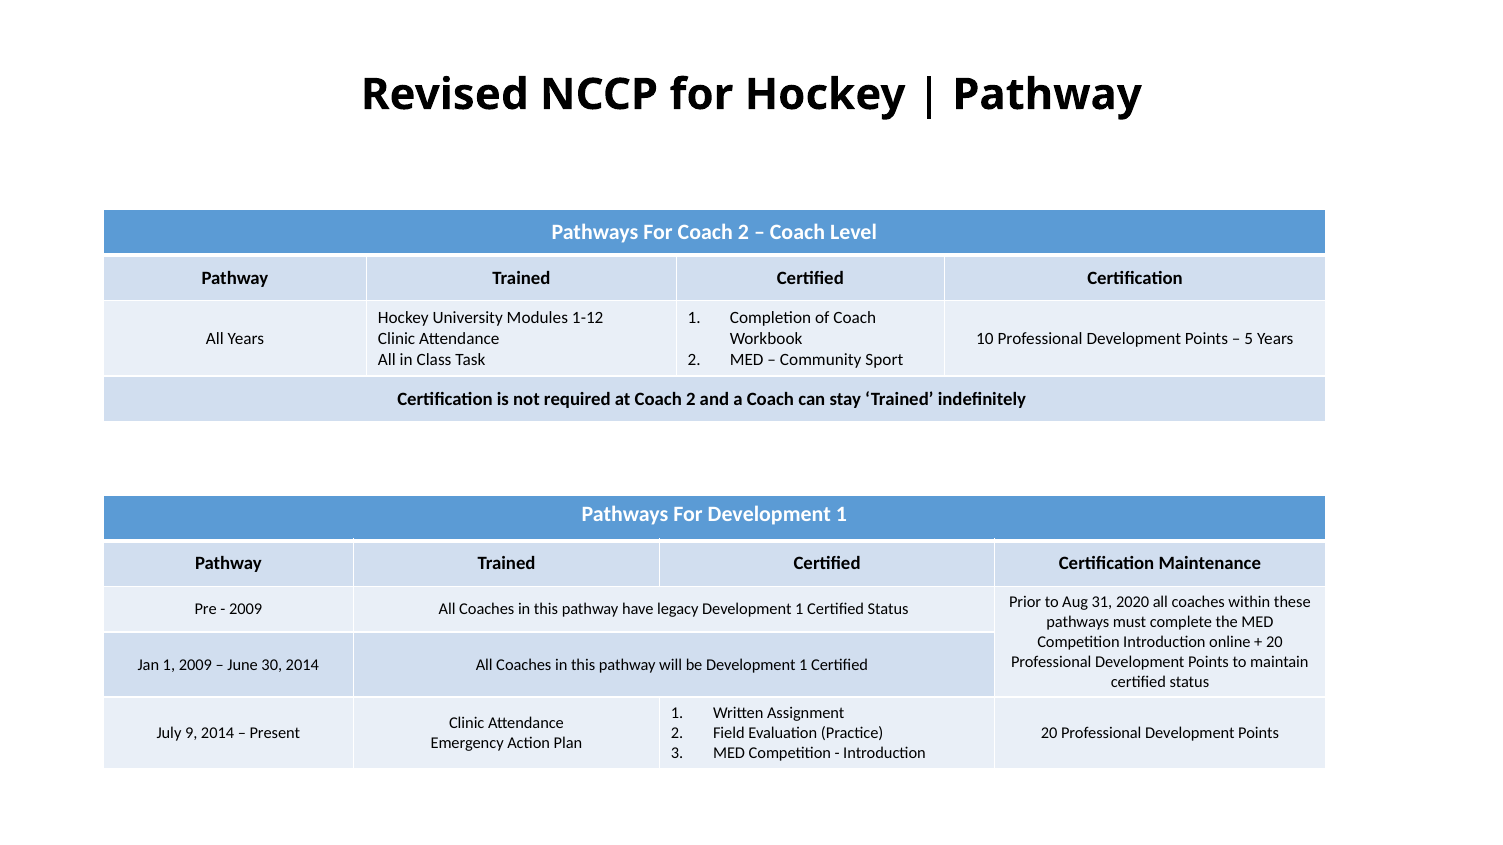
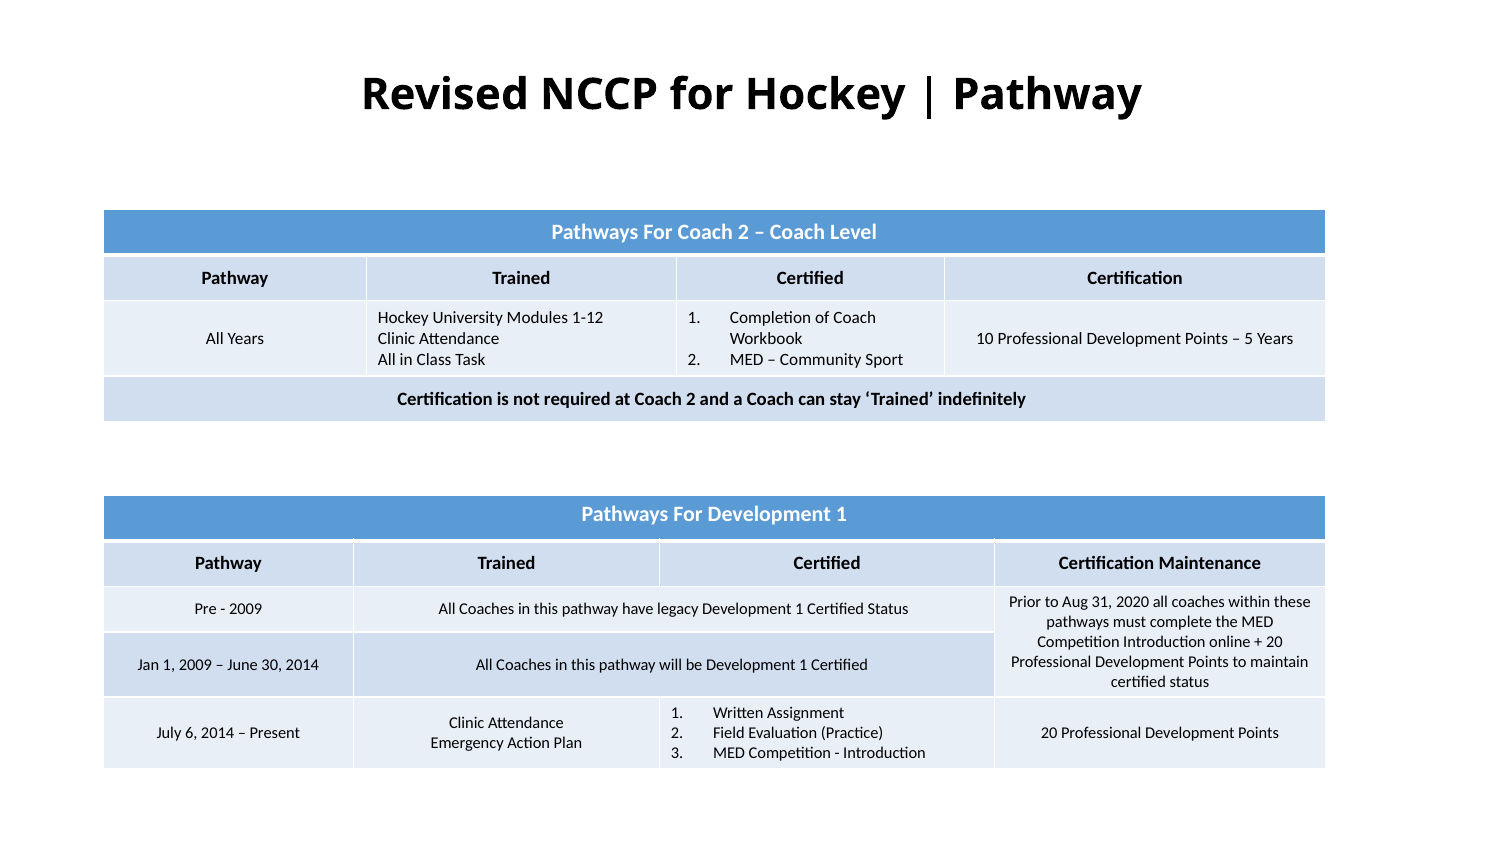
9: 9 -> 6 (191, 733)
